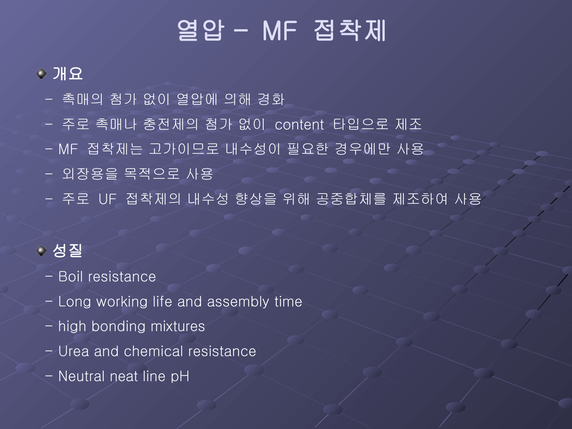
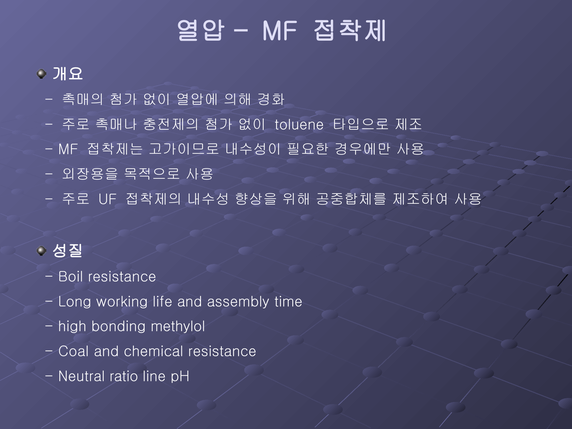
content: content -> toluene (299, 125)
mixtures: mixtures -> methylol (178, 327)
Urea: Urea -> Coal (74, 351)
neat: neat -> ratio (124, 376)
